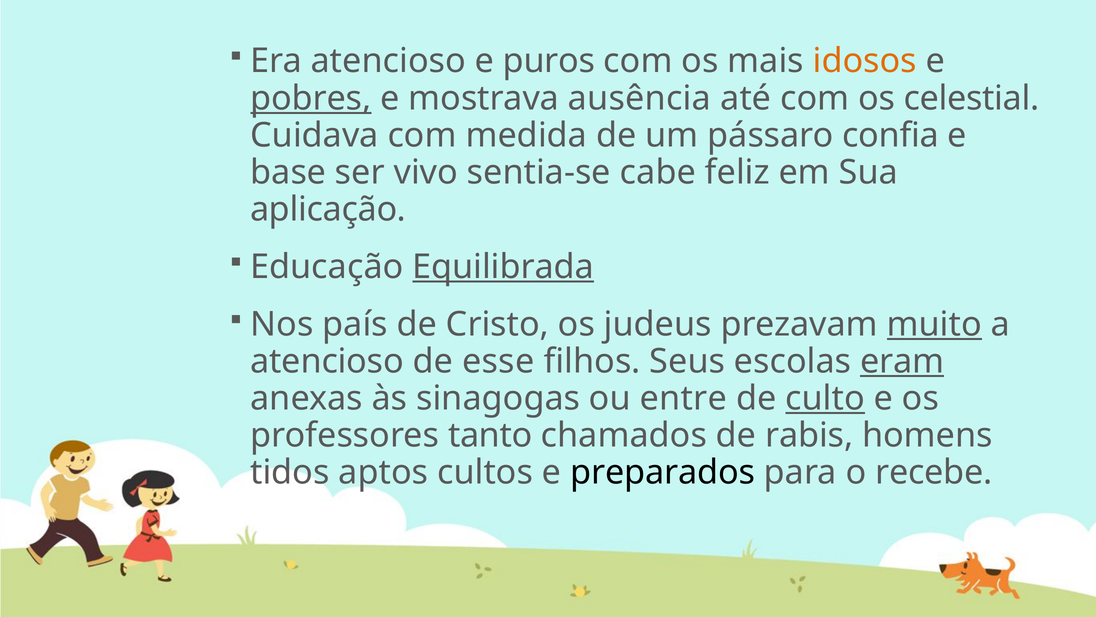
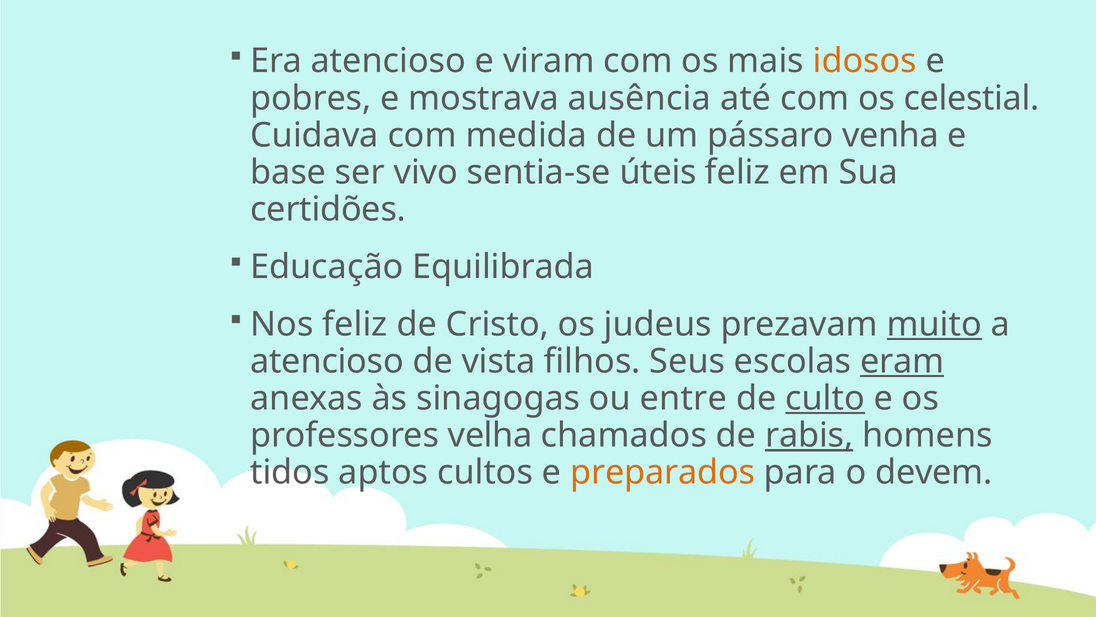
puros: puros -> viram (549, 61)
pobres underline: present -> none (311, 98)
confia: confia -> venha (891, 135)
cabe: cabe -> úteis (658, 172)
aplicação: aplicação -> certidões (328, 209)
Equilibrada underline: present -> none (503, 267)
Nos país: país -> feliz (355, 324)
esse: esse -> vista (499, 361)
tanto: tanto -> velha (490, 435)
rabis underline: none -> present (809, 435)
preparados colour: black -> orange (663, 472)
recebe: recebe -> devem (934, 472)
